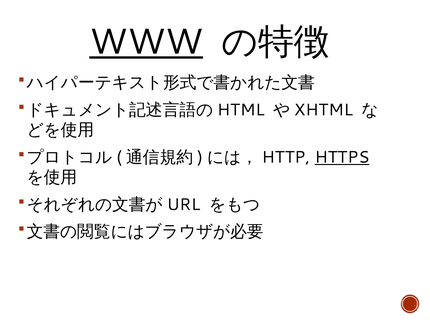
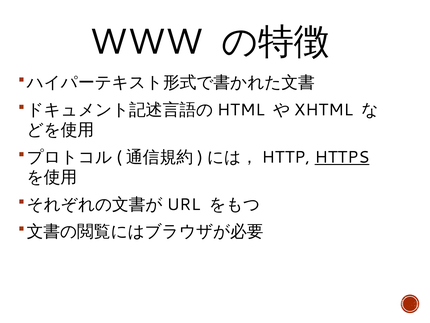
WWW underline: present -> none (146, 42)
